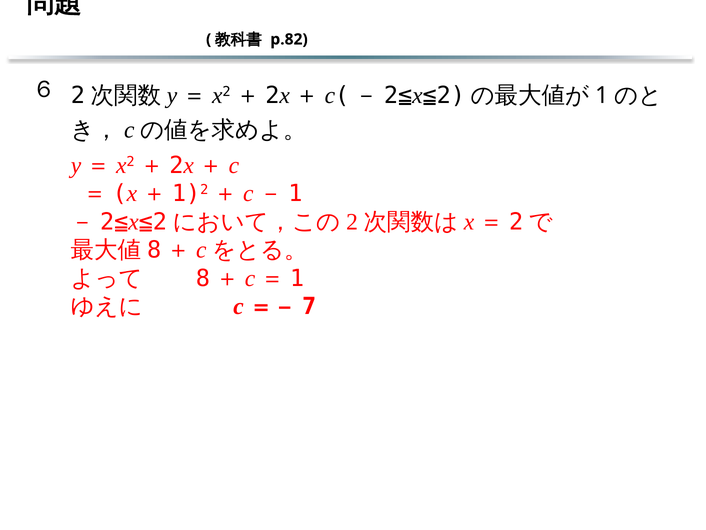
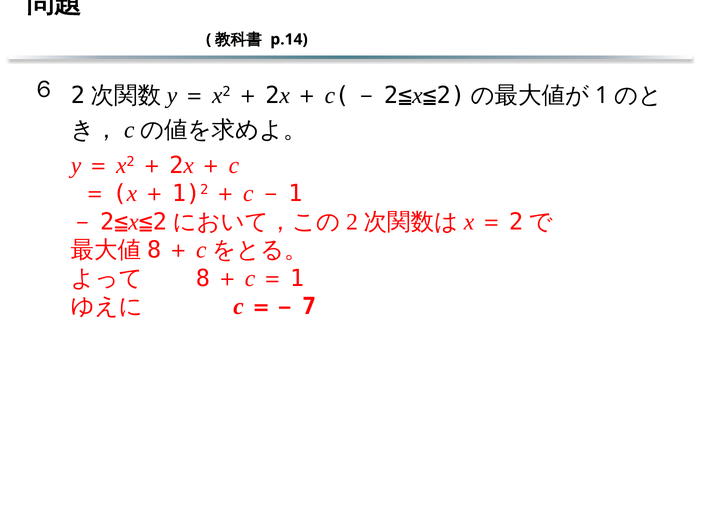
p.82: p.82 -> p.14 (289, 39)
